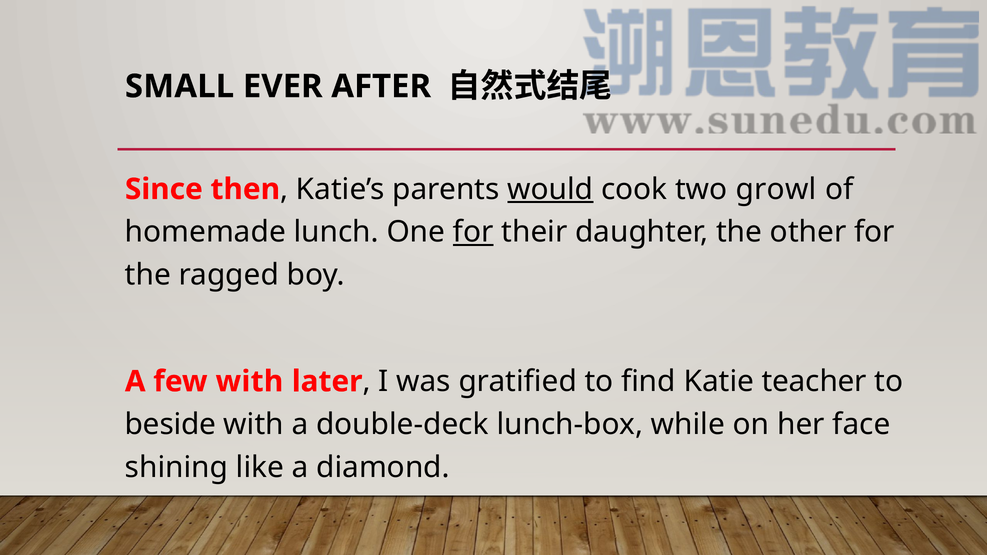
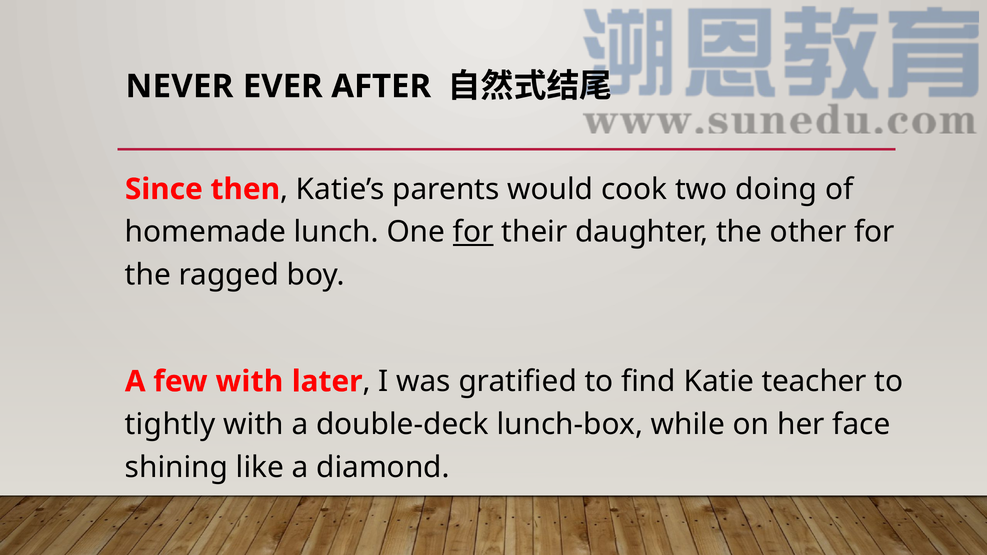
SMALL: SMALL -> NEVER (179, 86)
would underline: present -> none (550, 189)
growl: growl -> doing (776, 189)
beside: beside -> tightly (170, 425)
